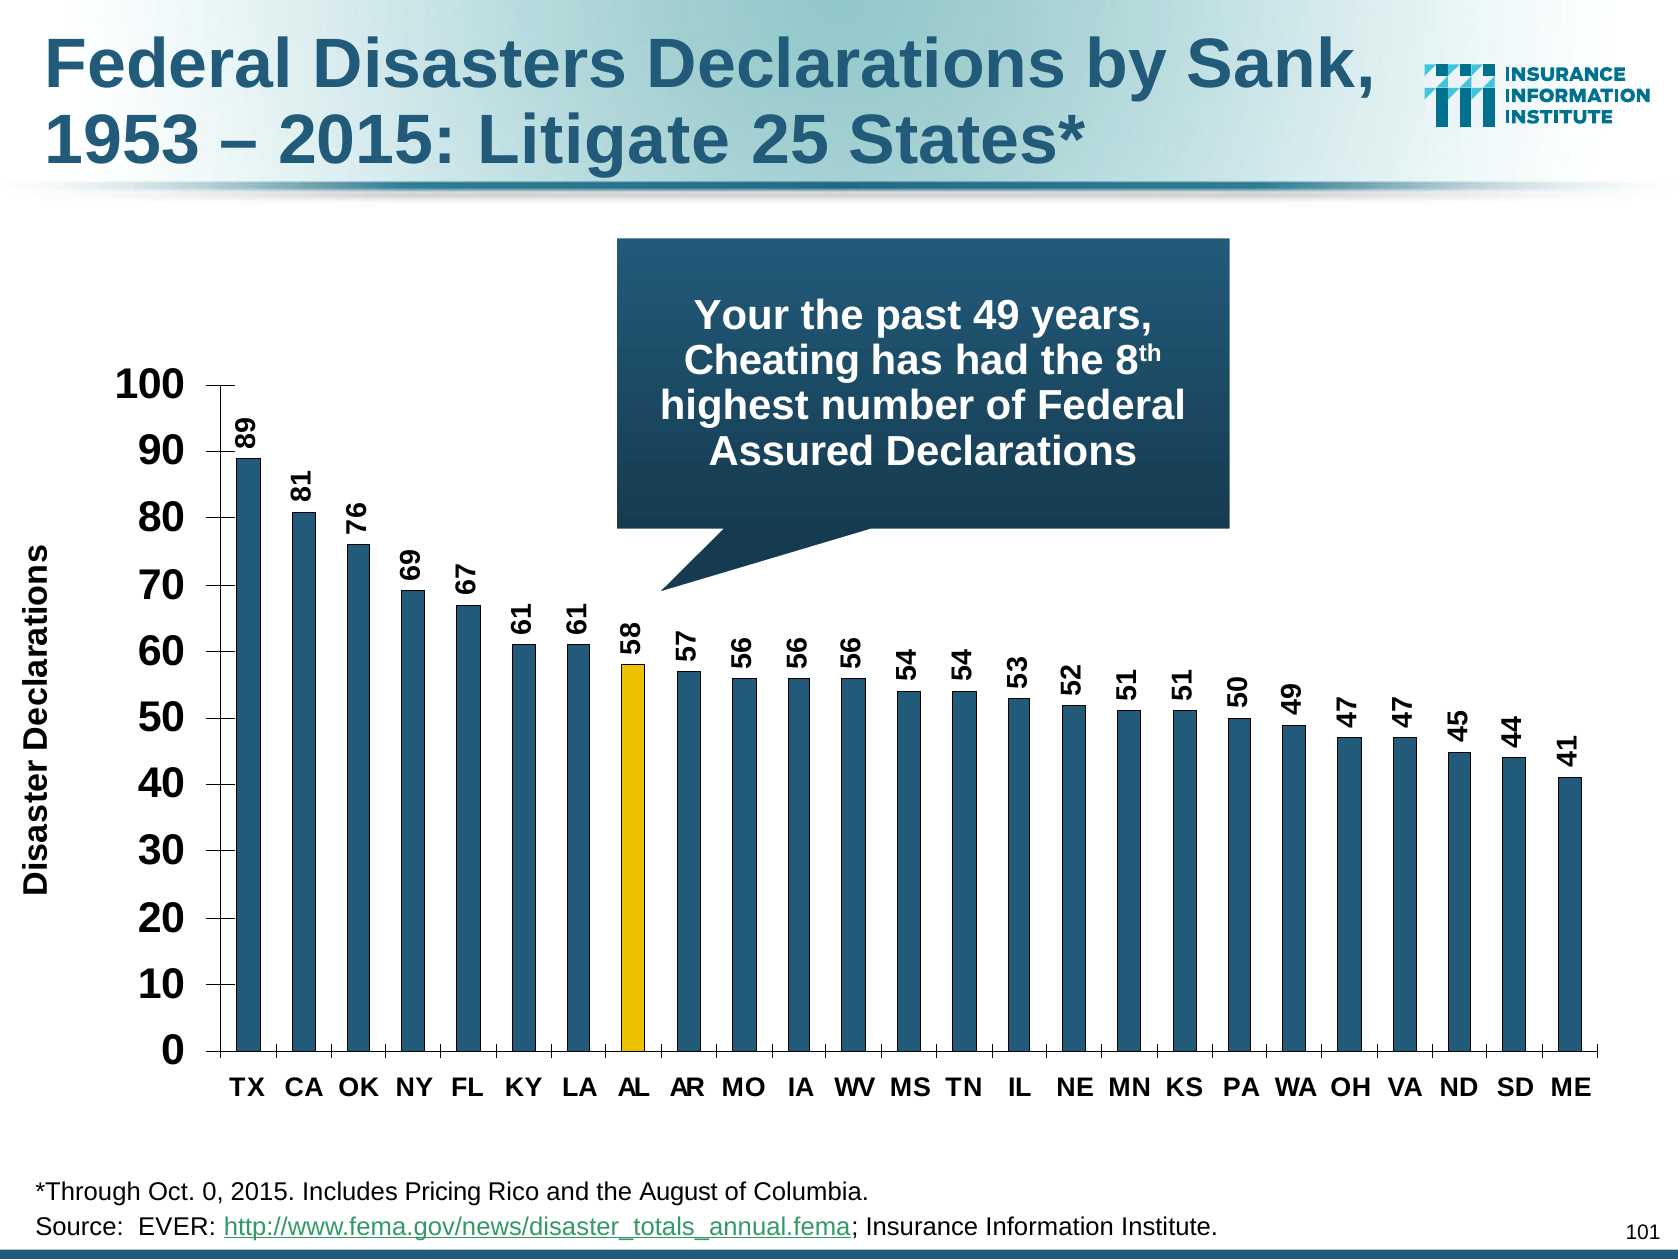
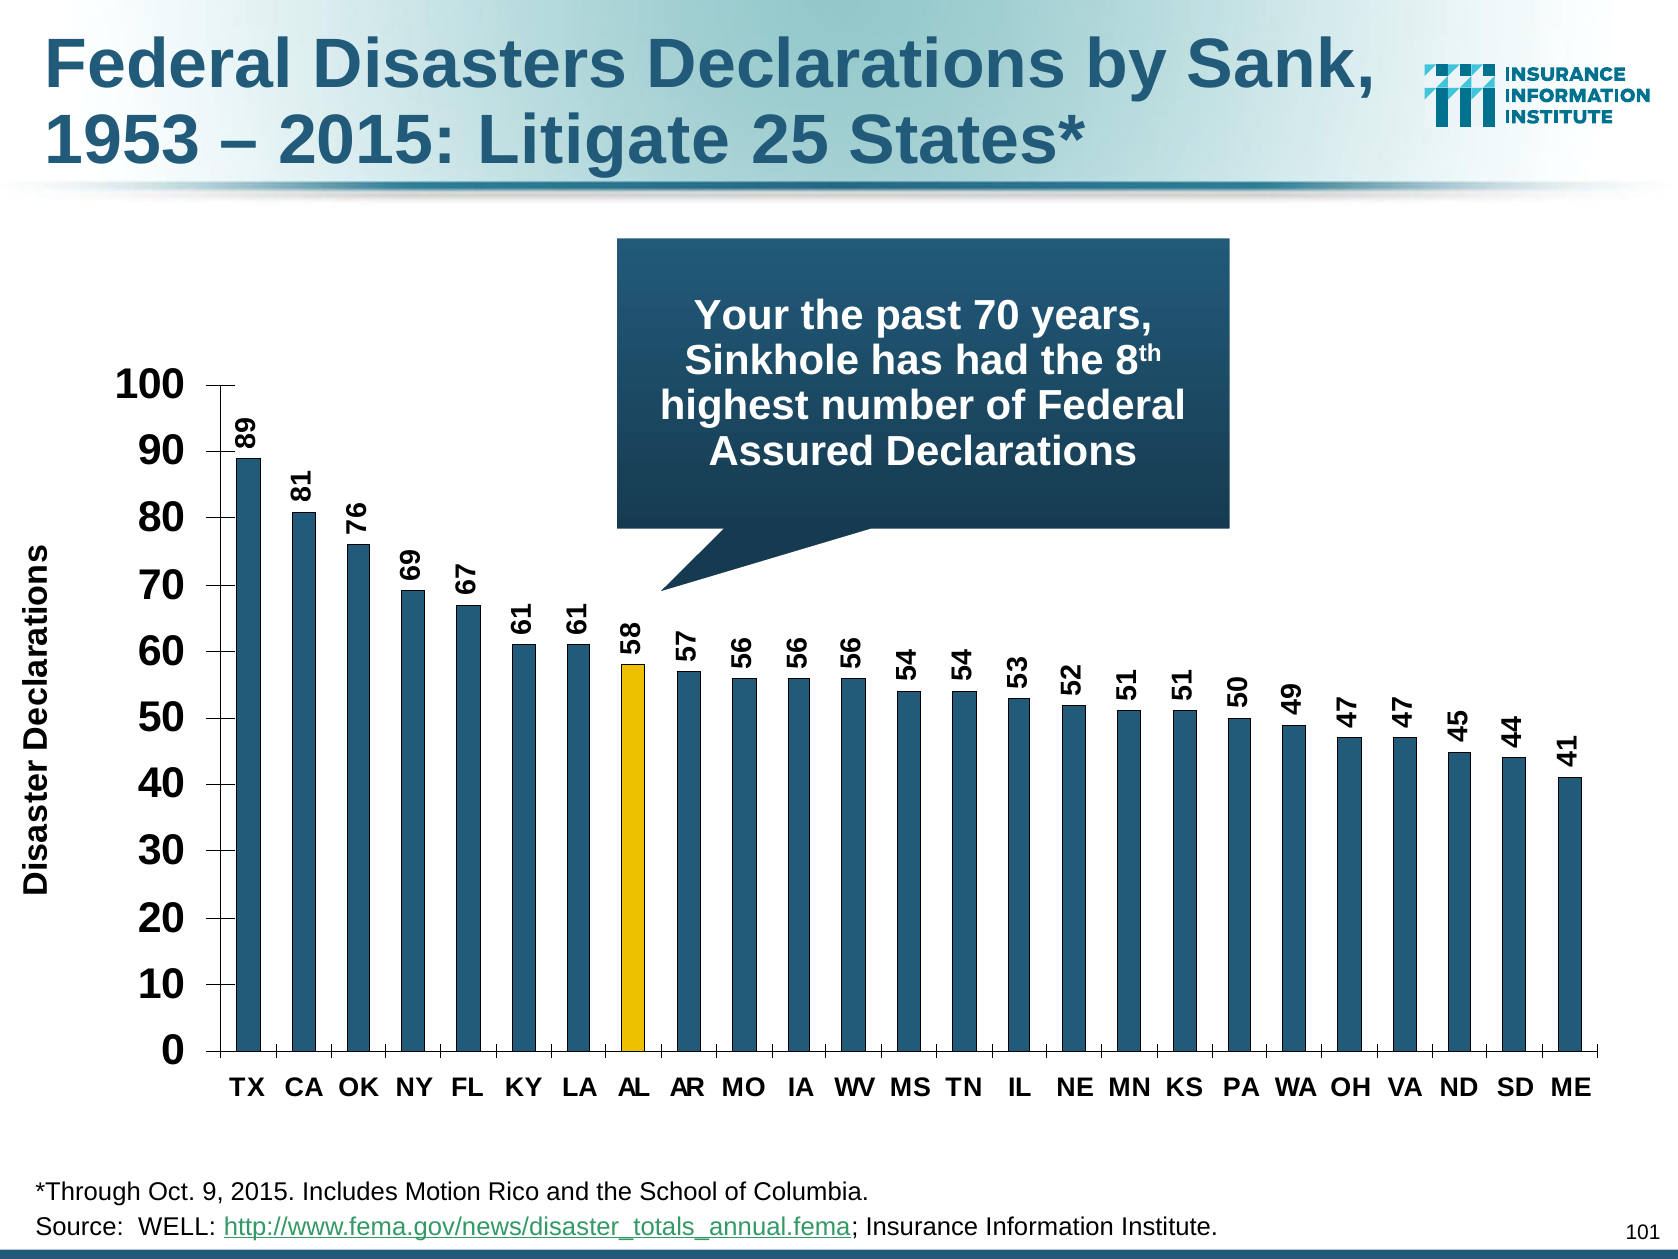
past 49: 49 -> 70 (996, 315)
Cheating: Cheating -> Sinkhole (772, 360)
Oct 0: 0 -> 9 (213, 1192)
Pricing: Pricing -> Motion (443, 1192)
August: August -> School (678, 1192)
EVER: EVER -> WELL (177, 1226)
